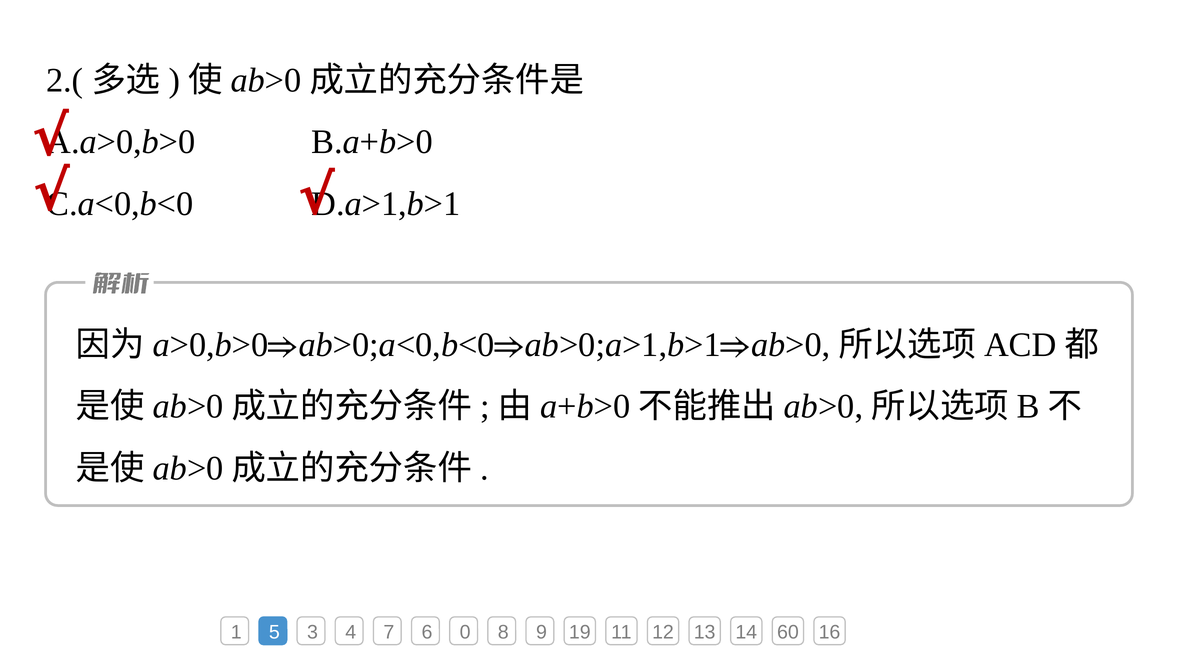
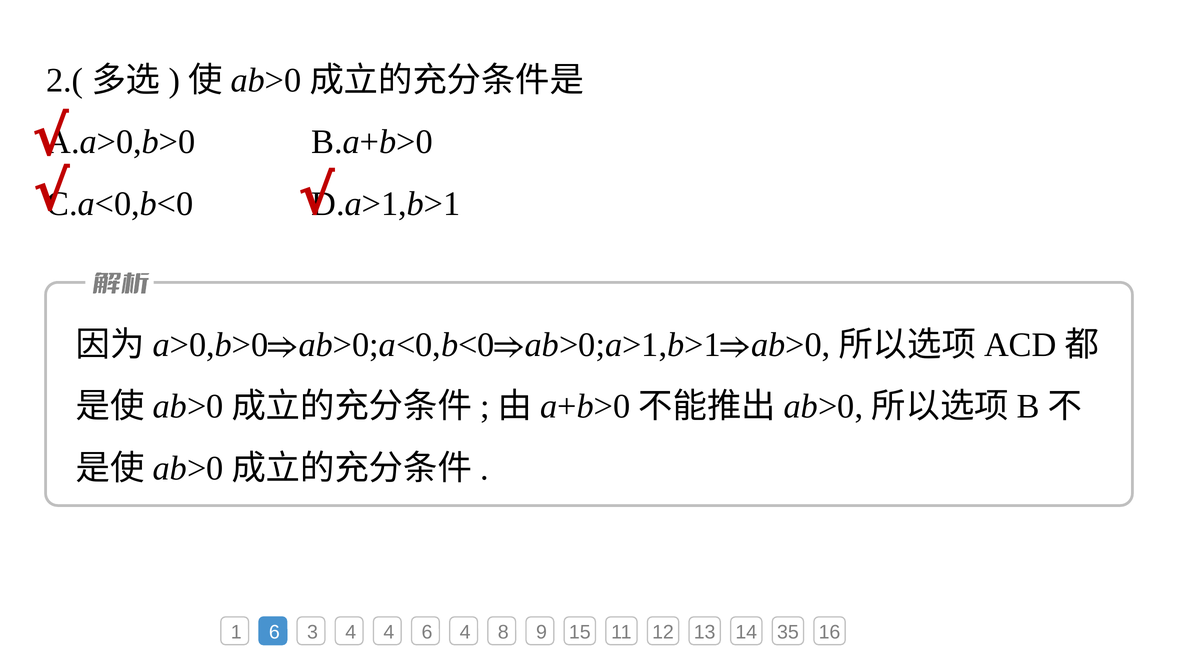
1 5: 5 -> 6 (274, 632)
4 7: 7 -> 4 (389, 632)
6 0: 0 -> 4 (465, 632)
19: 19 -> 15 (580, 632)
60: 60 -> 35 (788, 632)
